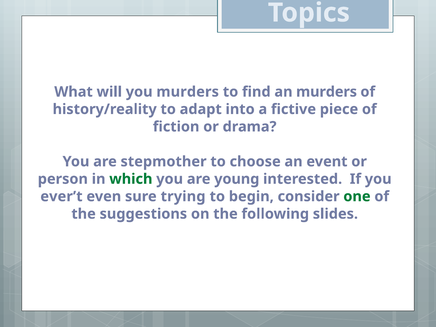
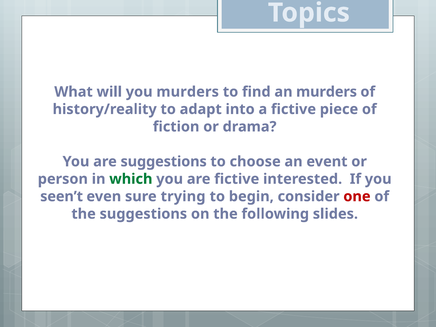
are stepmother: stepmother -> suggestions (164, 162)
are young: young -> fictive (237, 179)
ever’t: ever’t -> seen’t (62, 196)
one colour: green -> red (357, 196)
